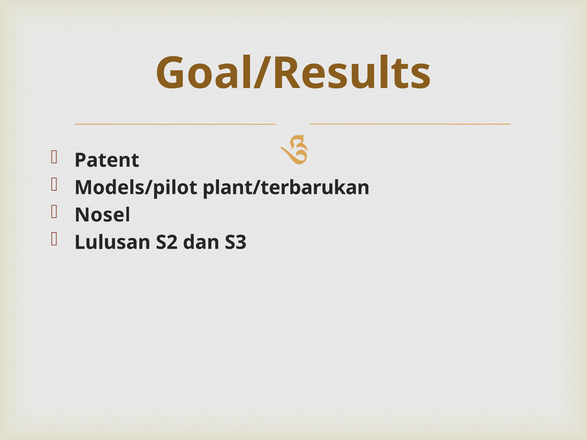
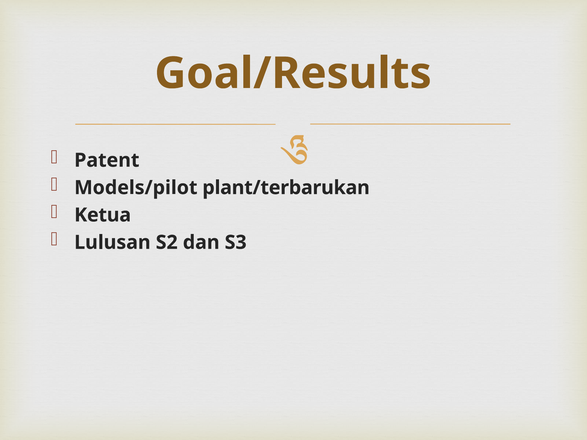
Nosel: Nosel -> Ketua (103, 215)
